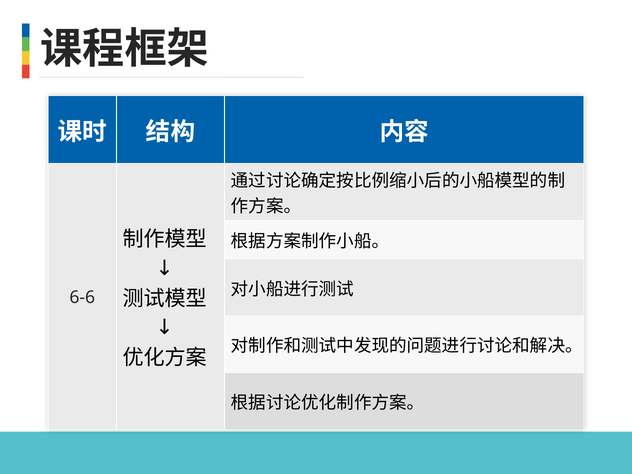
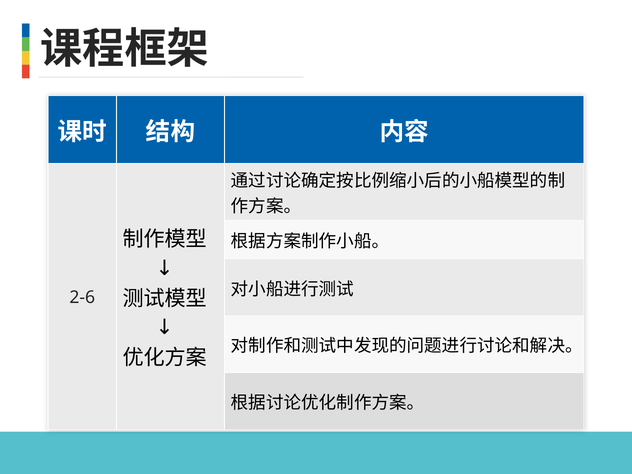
6-6: 6-6 -> 2-6 (82, 298)
